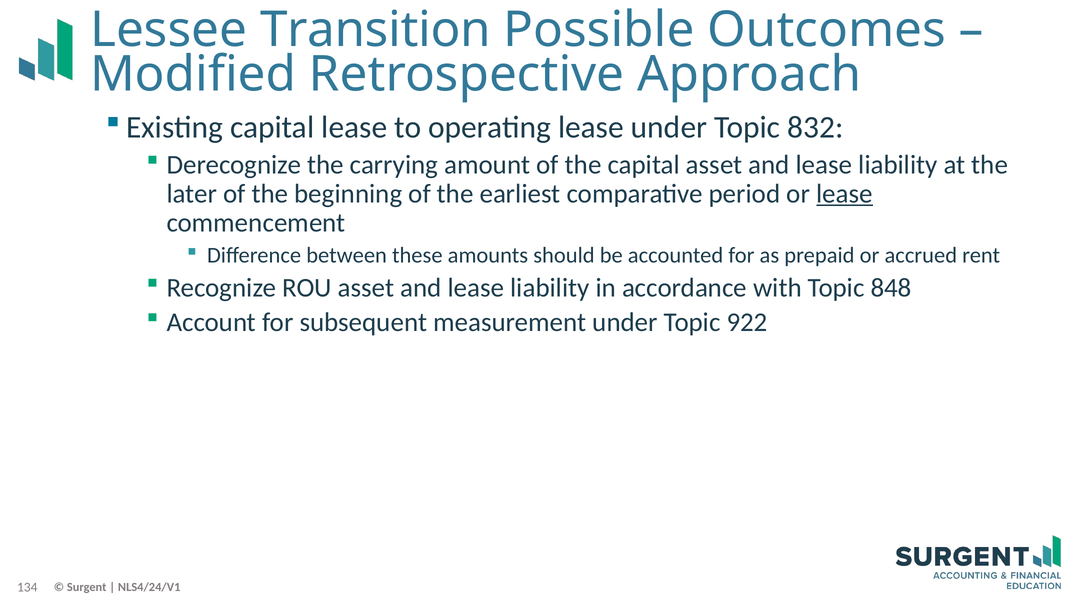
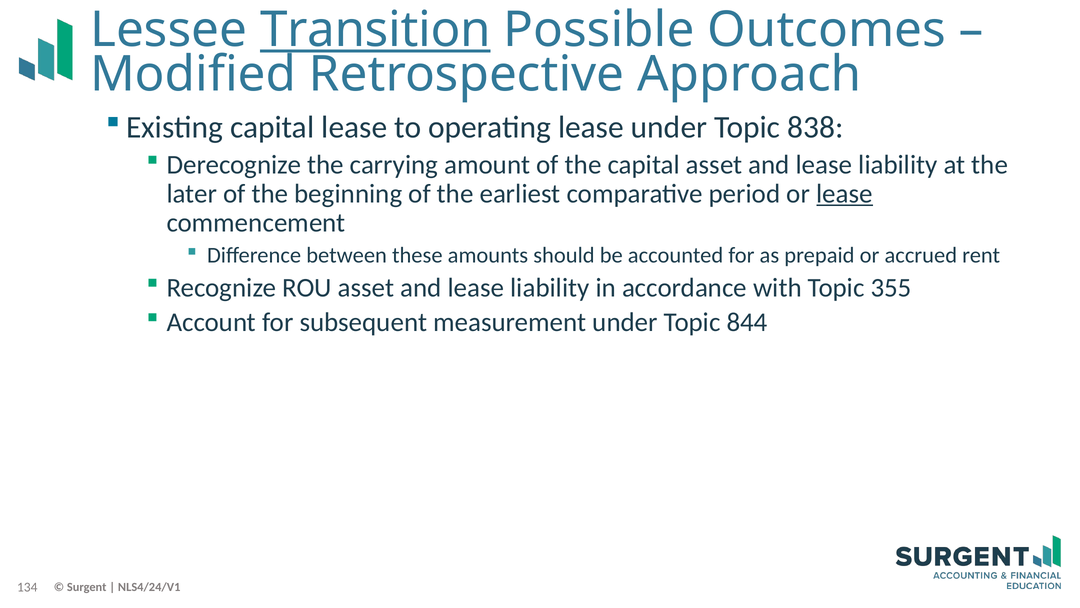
Transition underline: none -> present (375, 30)
832: 832 -> 838 (815, 127)
848: 848 -> 355 (891, 287)
922: 922 -> 844 (747, 322)
